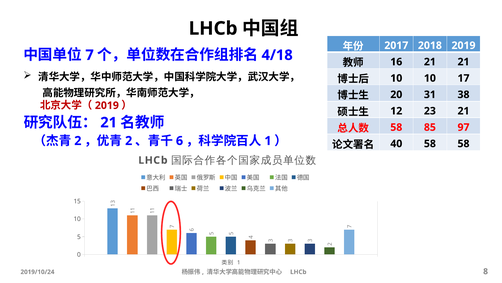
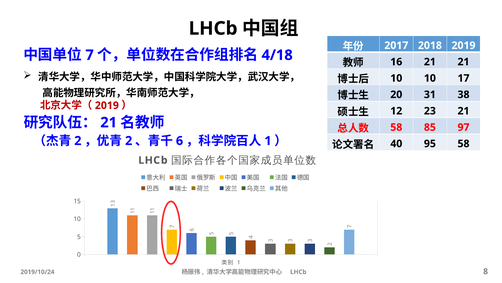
40 58: 58 -> 95 (430, 143)
